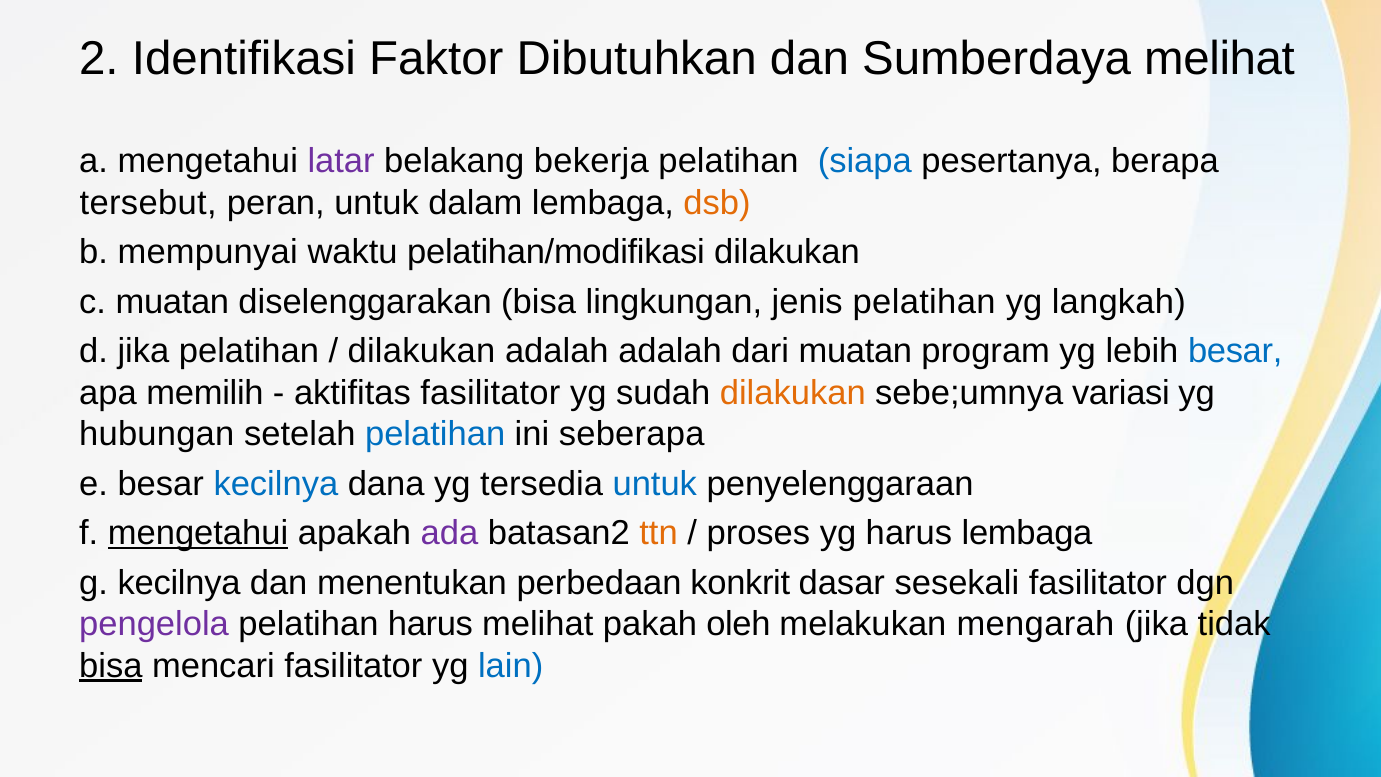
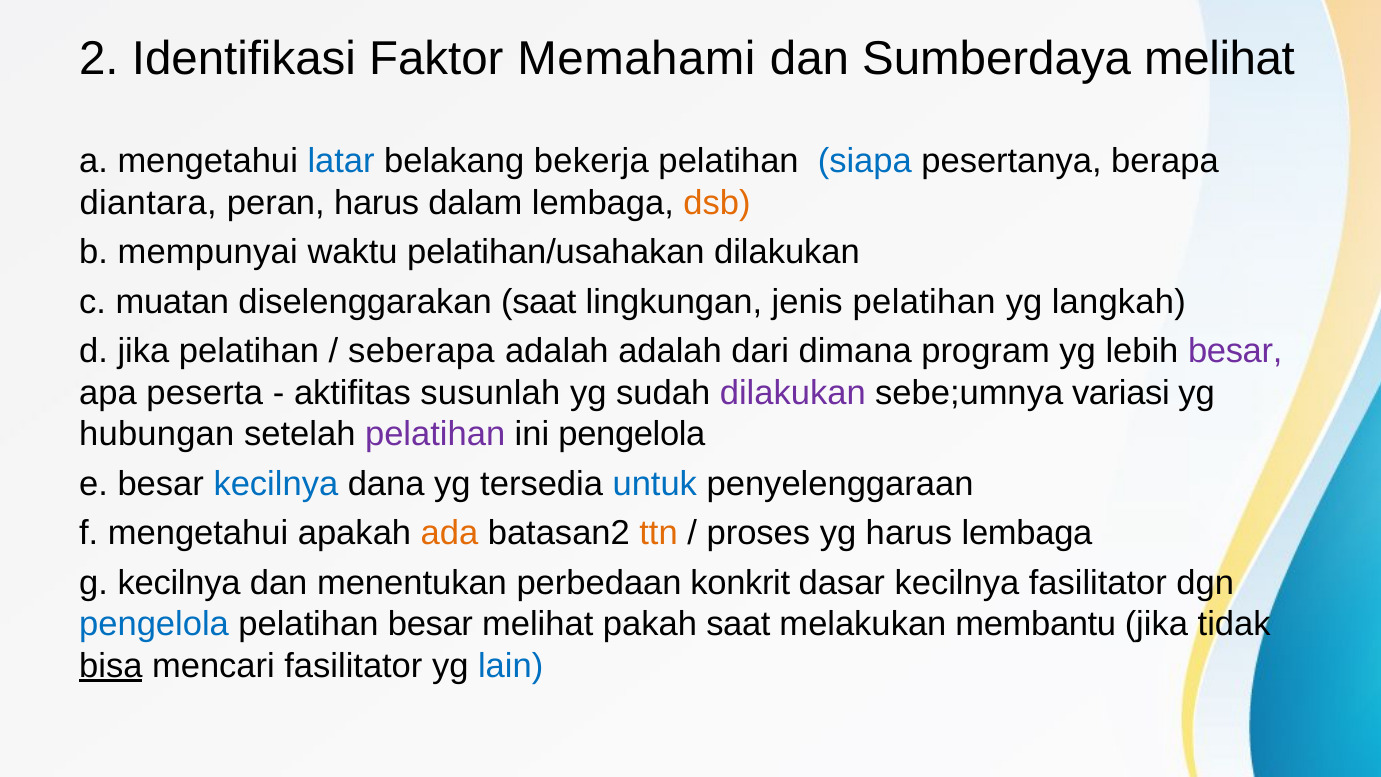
Dibutuhkan: Dibutuhkan -> Memahami (636, 58)
latar colour: purple -> blue (341, 161)
tersebut: tersebut -> diantara (148, 203)
peran untuk: untuk -> harus (377, 203)
pelatihan/modifikasi: pelatihan/modifikasi -> pelatihan/usahakan (556, 252)
diselenggarakan bisa: bisa -> saat (539, 302)
dilakukan: dilakukan -> seberapa (421, 351)
dari muatan: muatan -> dimana (855, 351)
besar colour: blue -> purple (1235, 351)
memilih: memilih -> peserta (205, 393)
aktifitas fasilitator: fasilitator -> susunlah (490, 393)
dilakukan colour: orange -> purple (793, 393)
pelatihan colour: blue -> purple (435, 434)
ini seberapa: seberapa -> pengelola (632, 434)
mengetahui underline: present -> none (198, 533)
ada colour: purple -> orange (450, 533)
dasar sesekali: sesekali -> kecilnya (957, 583)
pengelola colour: purple -> blue (154, 624)
pelatihan harus: harus -> besar (430, 624)
pakah oleh: oleh -> saat (738, 624)
mengarah: mengarah -> membantu (1036, 624)
